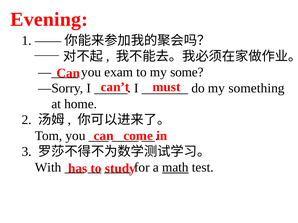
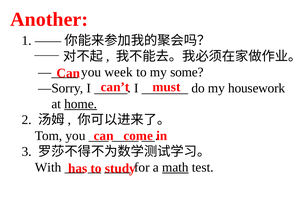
Evening: Evening -> Another (49, 19)
exam: exam -> week (119, 72)
something: something -> housework (257, 88)
home underline: none -> present (81, 104)
